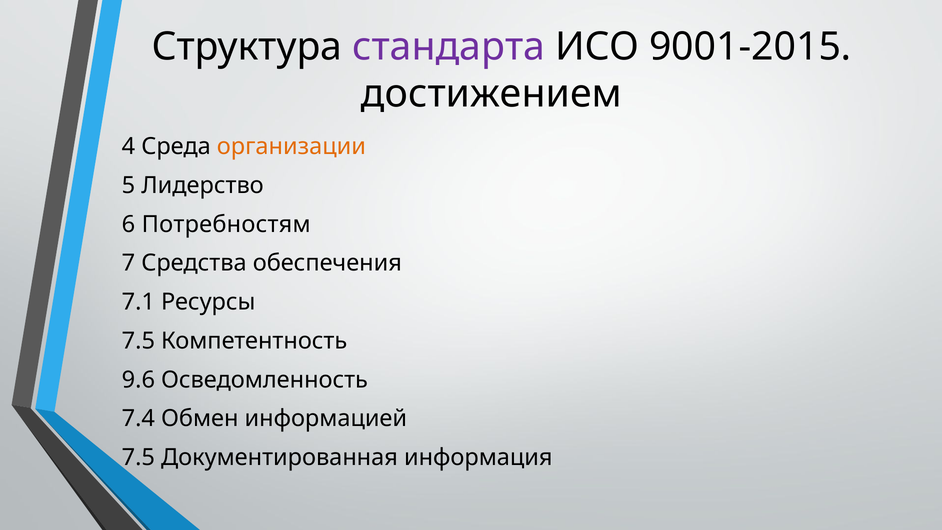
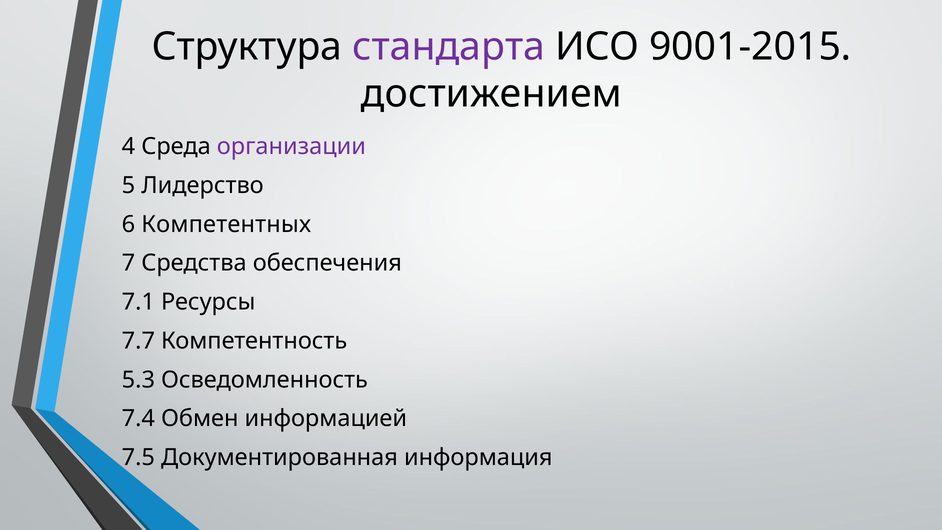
организации colour: orange -> purple (291, 147)
Потребностям: Потребностям -> Компетентных (226, 224)
7.5: 7.5 -> 7.7 (138, 341)
9.6: 9.6 -> 5.3 (138, 380)
